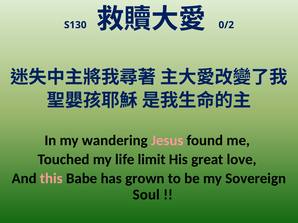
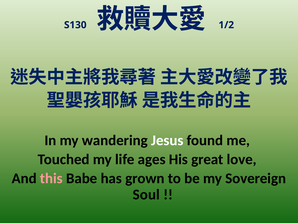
0/2: 0/2 -> 1/2 (226, 25)
Jesus colour: pink -> white (167, 141)
limit: limit -> ages (152, 160)
